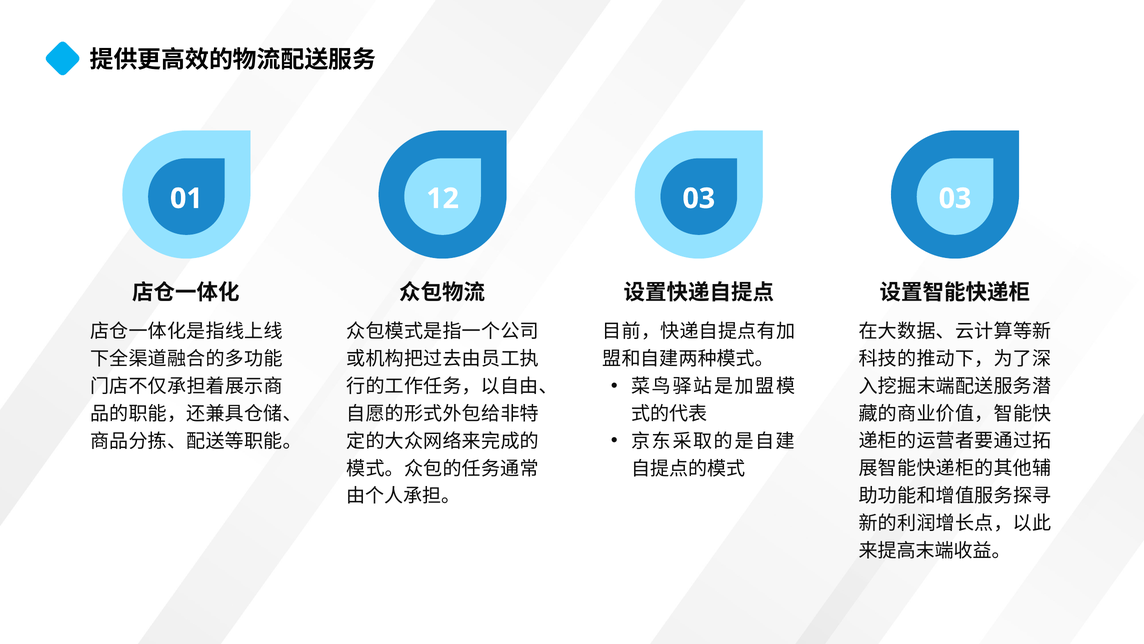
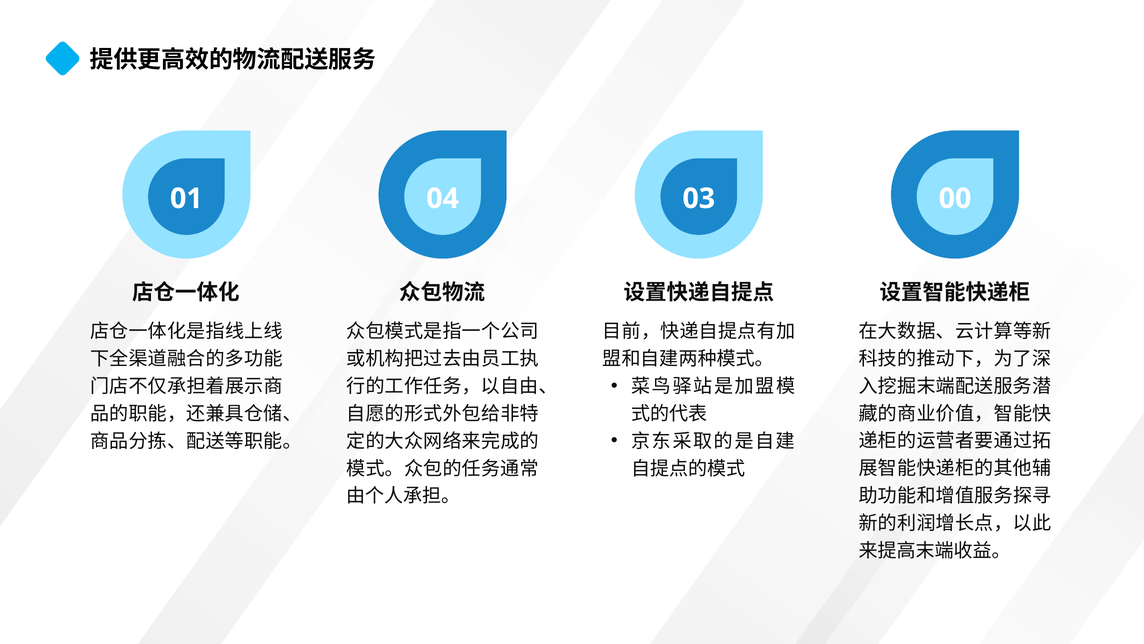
12: 12 -> 04 (443, 198)
03 03: 03 -> 00 (955, 198)
